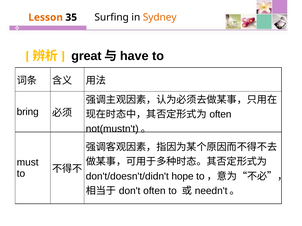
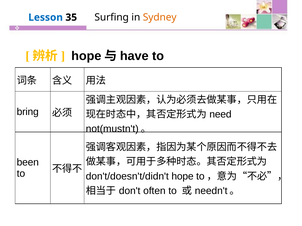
Lesson colour: orange -> blue (46, 17)
great: great -> hope (86, 56)
often: often -> need (220, 115)
must: must -> been (28, 163)
